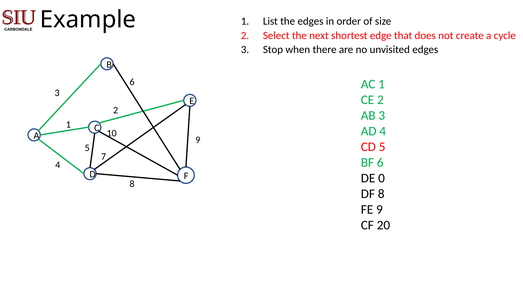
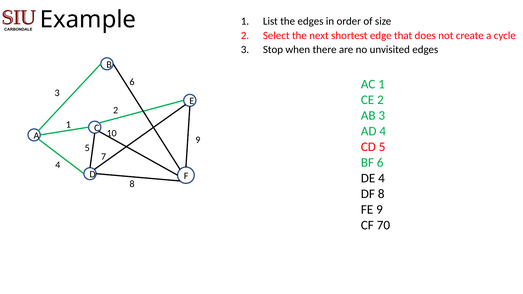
DE 0: 0 -> 4 (382, 178)
20: 20 -> 70 (383, 225)
